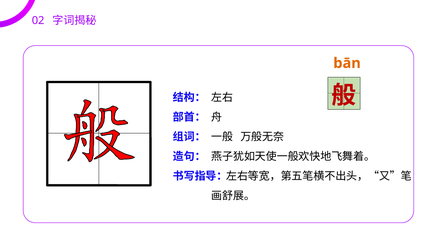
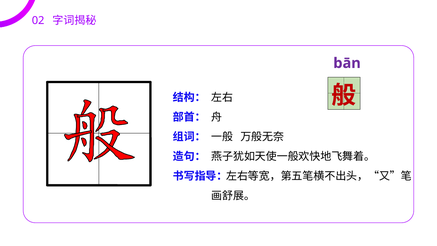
bān colour: orange -> purple (347, 63)
